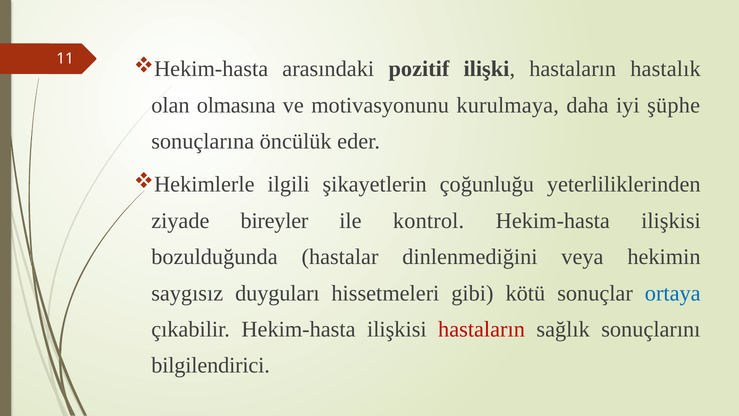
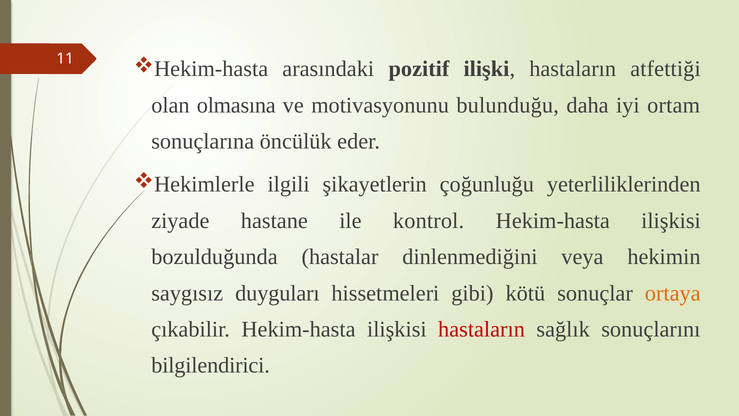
hastalık: hastalık -> atfettiği (666, 69)
kurulmaya: kurulmaya -> bulunduğu (508, 105)
şüphe: şüphe -> ortam (674, 105)
bireyler: bireyler -> hastane (274, 221)
ortaya colour: blue -> orange (673, 293)
